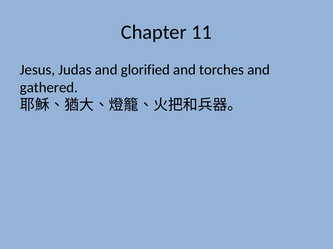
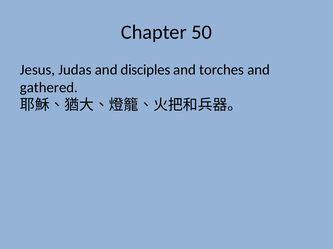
11: 11 -> 50 (202, 32)
glorified: glorified -> disciples (145, 70)
